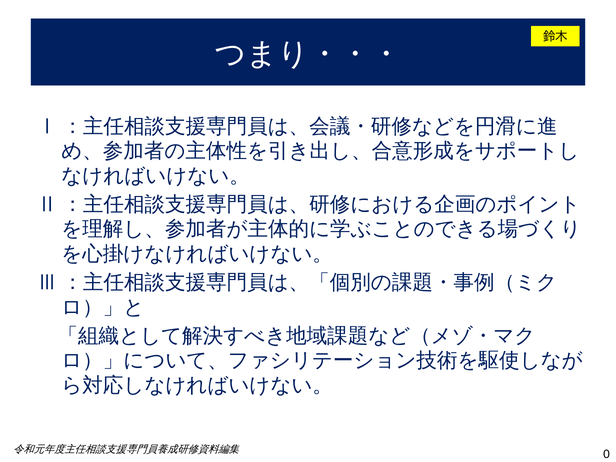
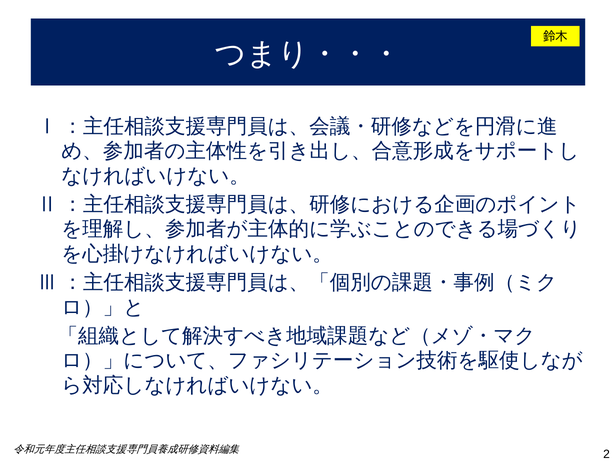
0: 0 -> 2 (607, 454)
